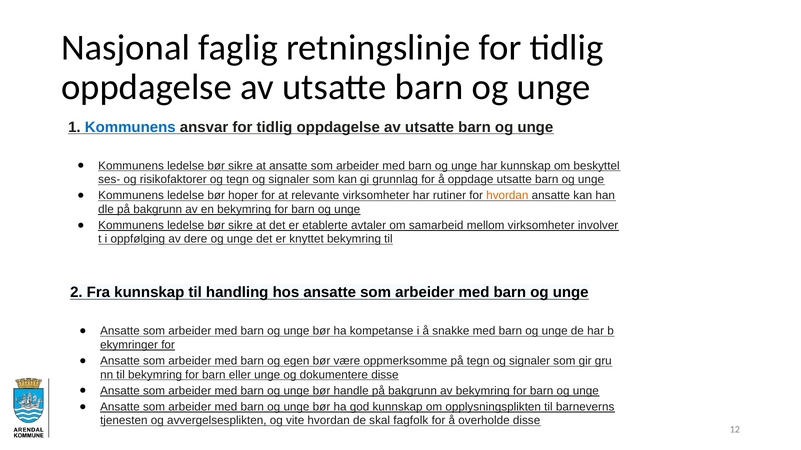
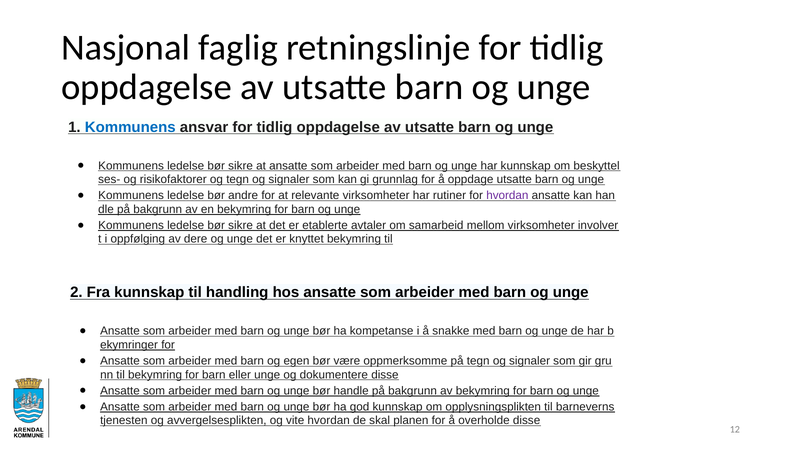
hoper: hoper -> andre (243, 196)
hvordan colour: orange -> purple (507, 196)
fagfolk: fagfolk -> planen (411, 421)
